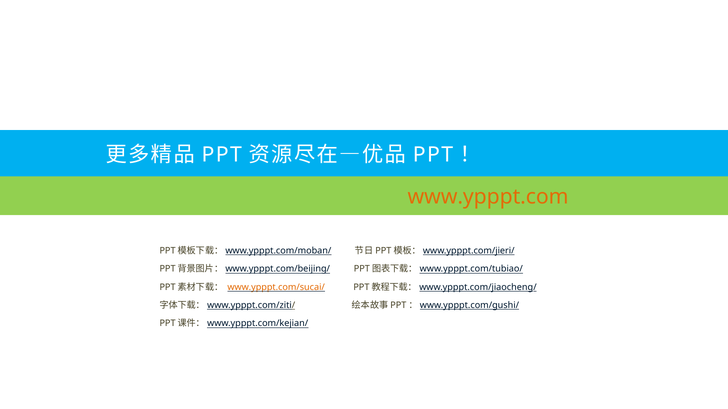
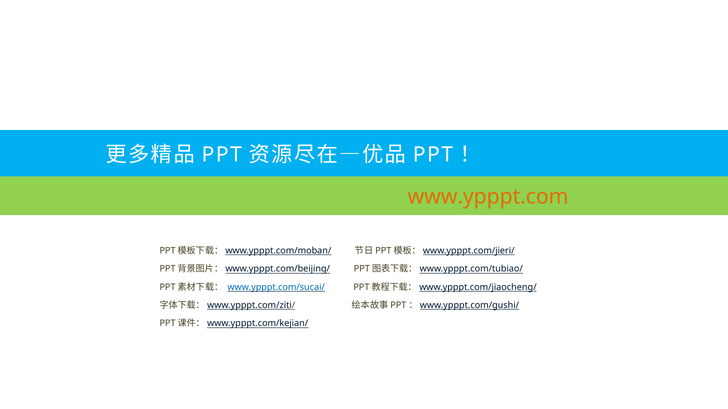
www.ypppt.com/sucai/ colour: orange -> blue (276, 287)
